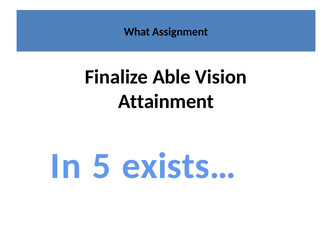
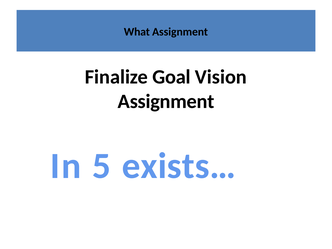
Able: Able -> Goal (172, 77)
Attainment: Attainment -> Assignment (166, 101)
